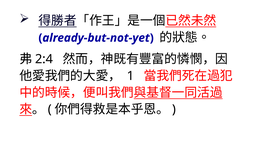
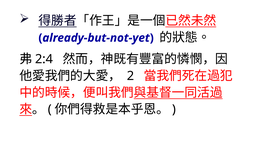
1: 1 -> 2 (131, 76)
